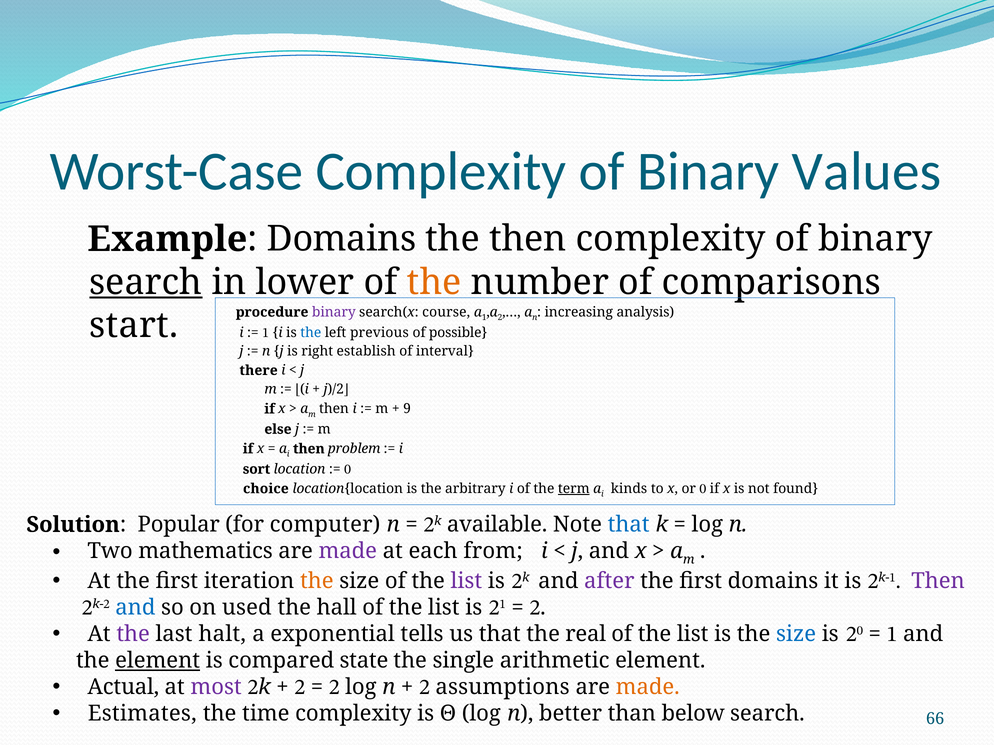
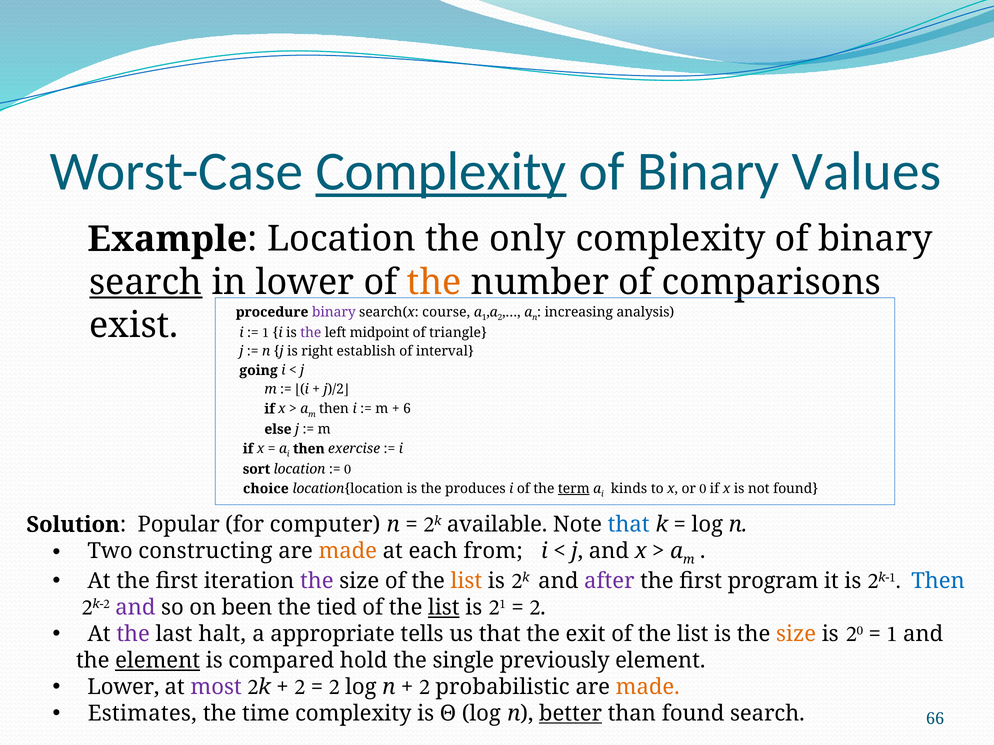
Complexity underline: none -> present (441, 171)
Example Domains: Domains -> Location (341, 239)
the then: then -> only (528, 239)
start: start -> exist (134, 325)
the colour: blue -> purple (311, 333)
previous: previous -> midpoint (380, 333)
possible: possible -> triangle (458, 333)
there: there -> going (259, 371)
9: 9 -> 6 (407, 409)
problem: problem -> exercise (354, 449)
arbitrary: arbitrary -> produces (475, 489)
mathematics: mathematics -> constructing (205, 551)
made colour: purple -> orange (348, 551)
the colour: orange -> purple (317, 582)
list colour: purple -> orange (466, 582)
first domains: domains -> program (773, 582)
Then colour: purple -> blue (938, 582)
and colour: blue -> purple (135, 608)
used: used -> been (247, 608)
hall: hall -> tied (337, 608)
list underline: none -> present (444, 608)
exponential: exponential -> appropriate (333, 635)
real: real -> exit (586, 635)
size colour: blue -> orange (796, 635)
state: state -> hold (364, 661)
arithmetic: arithmetic -> previously (555, 661)
Actual: Actual -> Lower (123, 688)
assumptions: assumptions -> probabilistic (503, 688)
better underline: none -> present (571, 714)
than below: below -> found (693, 714)
